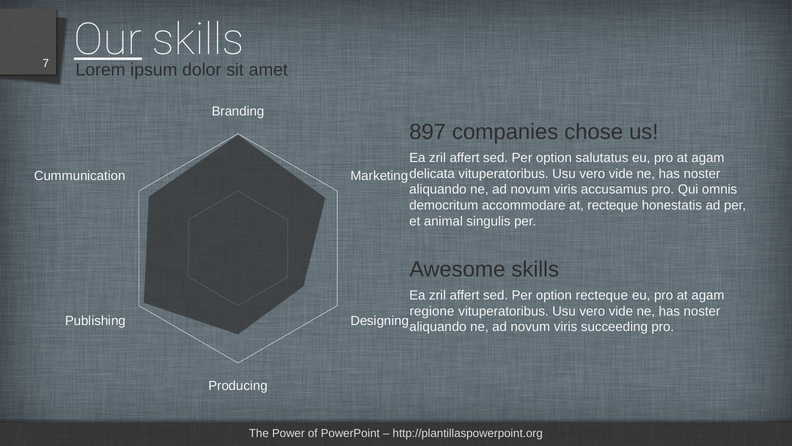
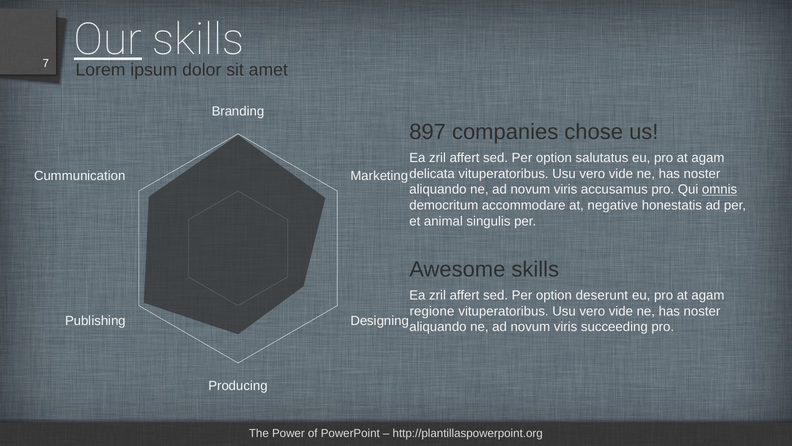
omnis underline: none -> present (720, 189)
at recteque: recteque -> negative (613, 205)
option recteque: recteque -> deserunt (602, 295)
